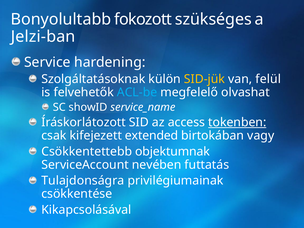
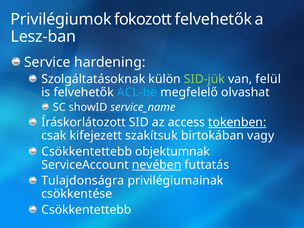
Bonyolultabb: Bonyolultabb -> Privilégiumok (61, 19)
fokozott szükséges: szükséges -> felvehetők (213, 19)
Jelzi-ban: Jelzi-ban -> Lesz-ban (43, 37)
SID-jük colour: yellow -> light green (204, 79)
extended: extended -> szakítsuk (151, 136)
nevében underline: none -> present (157, 165)
Kikapcsolásával: Kikapcsolásával -> Csökkentettebb (86, 210)
